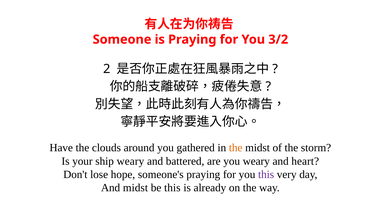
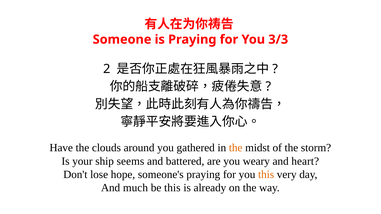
3/2: 3/2 -> 3/3 (278, 40)
ship weary: weary -> seems (130, 161)
this colour: purple -> orange (266, 175)
And midst: midst -> much (135, 188)
